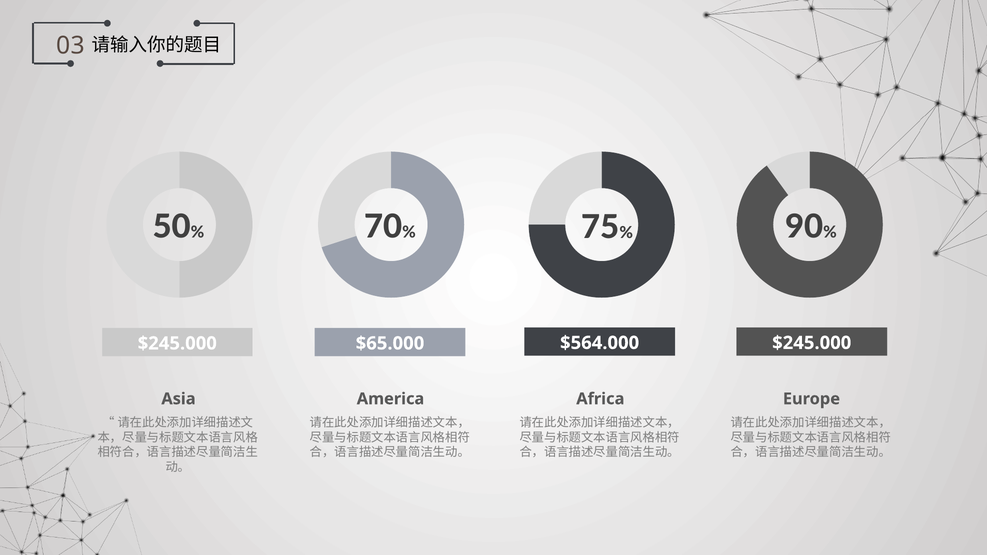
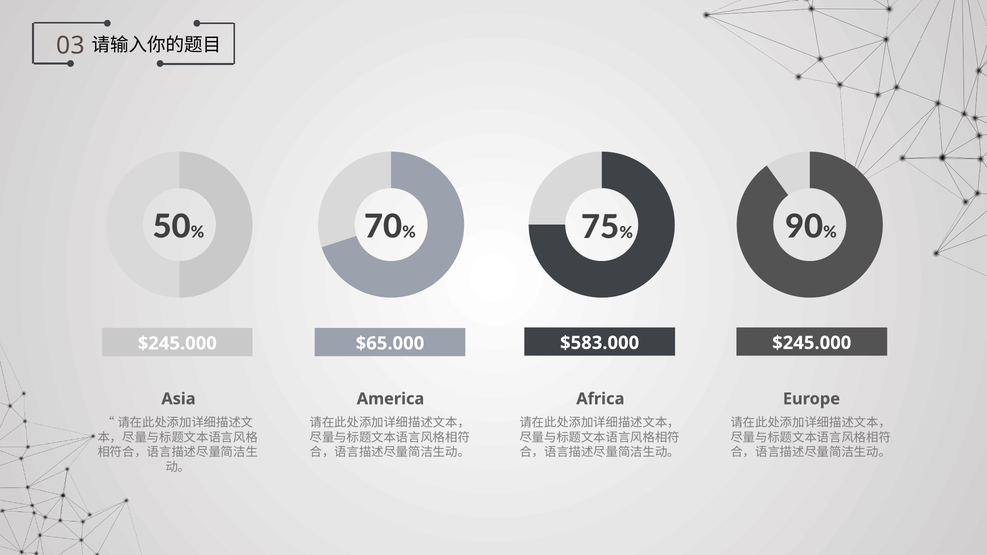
$564.000: $564.000 -> $583.000 (600, 343)
